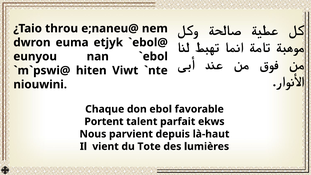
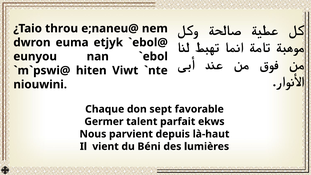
ebol: ebol -> sept (161, 109)
Portent: Portent -> Germer (104, 122)
Tote: Tote -> Béni (149, 146)
